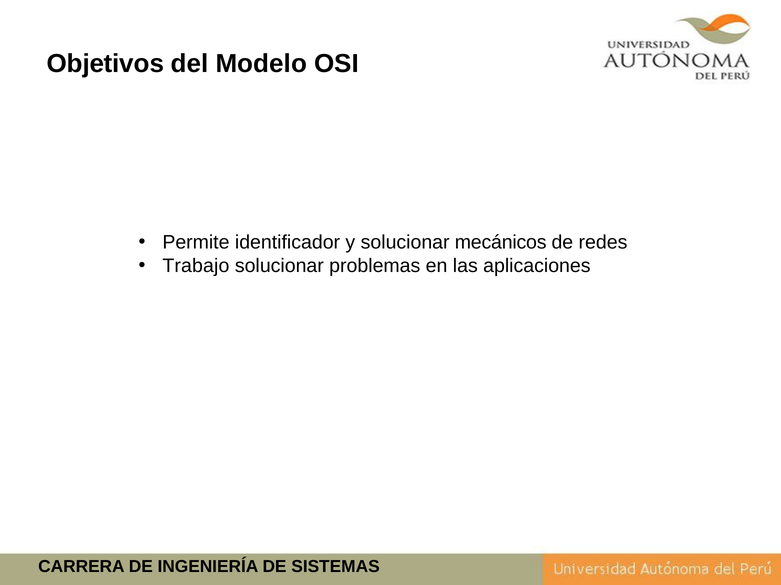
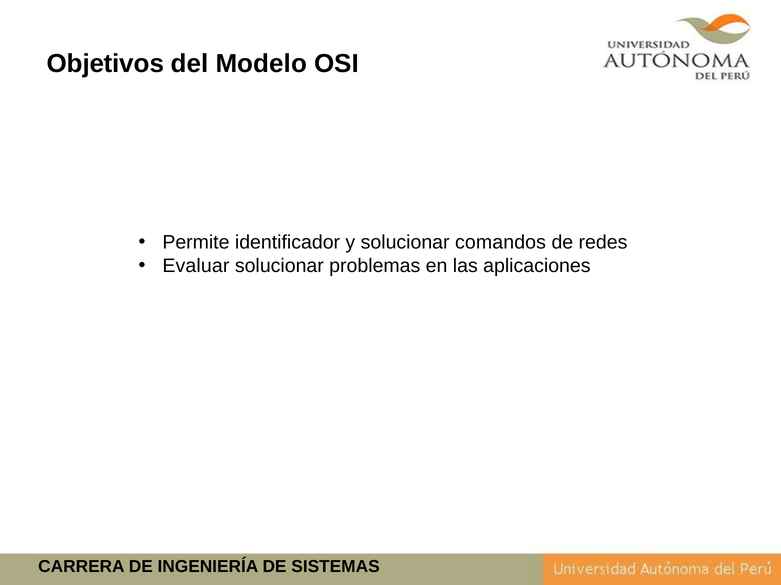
mecánicos: mecánicos -> comandos (501, 243)
Trabajo: Trabajo -> Evaluar (196, 266)
